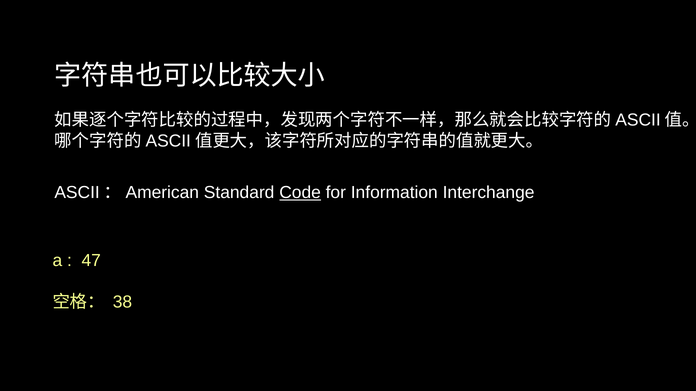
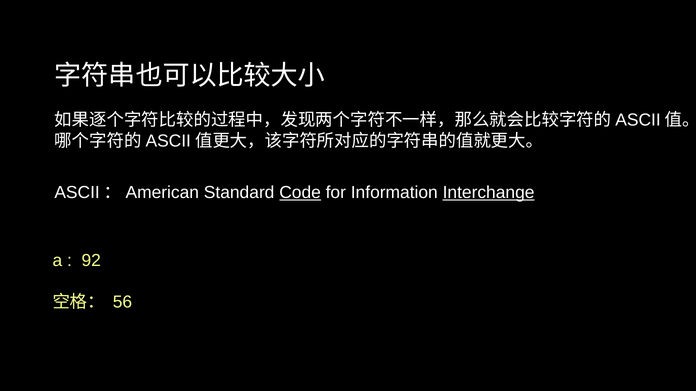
Interchange underline: none -> present (489, 193)
47: 47 -> 92 (91, 261)
38: 38 -> 56 (122, 302)
